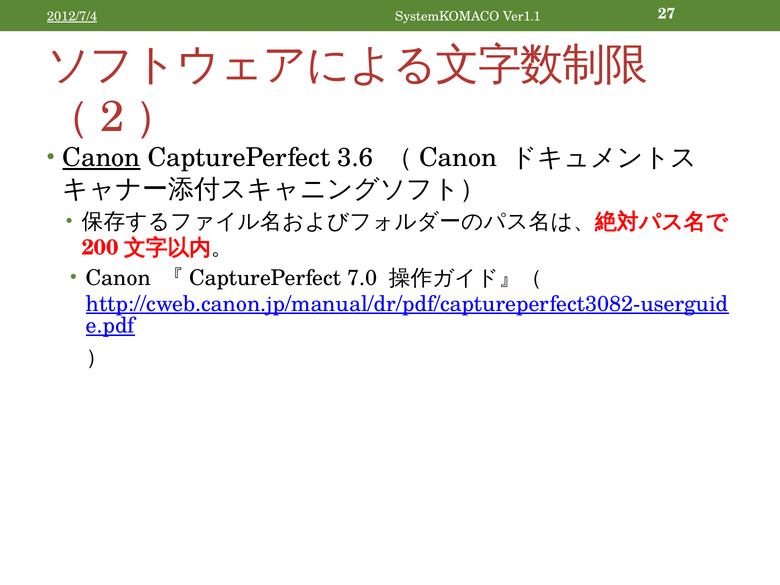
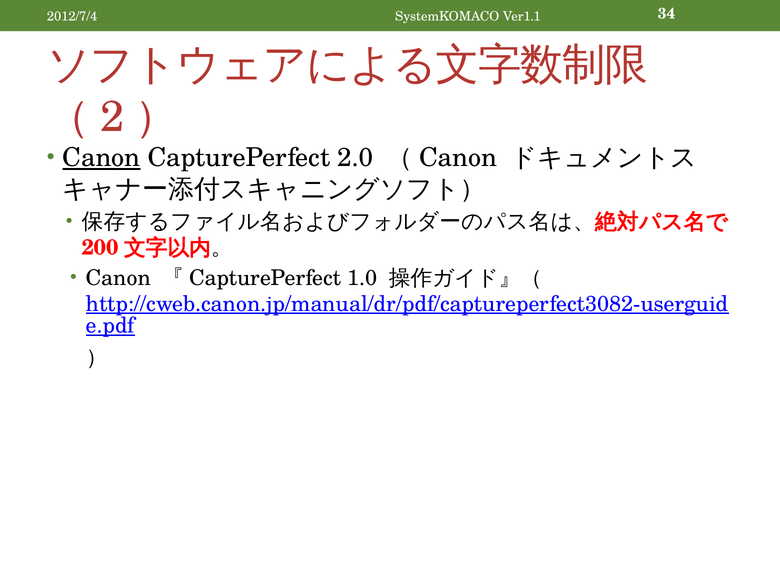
2012/7/4 underline: present -> none (72, 16)
27: 27 -> 34 (667, 14)
3.6: 3.6 -> 2.0 (355, 158)
7.0: 7.0 -> 1.0 (362, 278)
